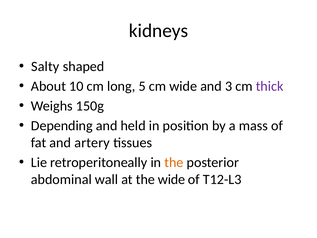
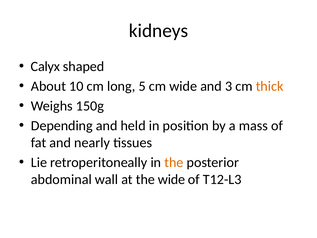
Salty: Salty -> Calyx (45, 67)
thick colour: purple -> orange (270, 86)
artery: artery -> nearly (92, 143)
